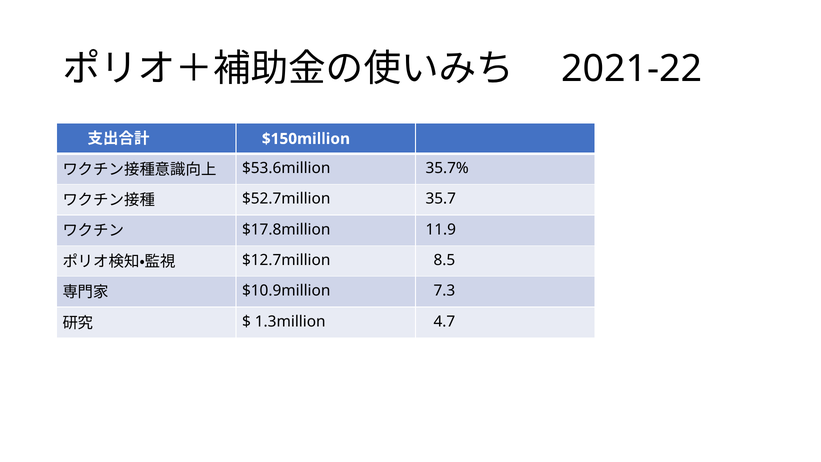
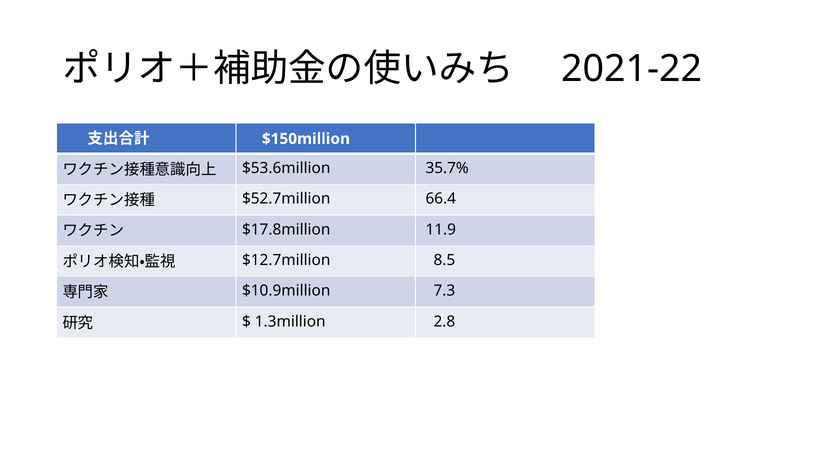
35.7: 35.7 -> 66.4 (441, 199)
4.7: 4.7 -> 2.8 (444, 321)
